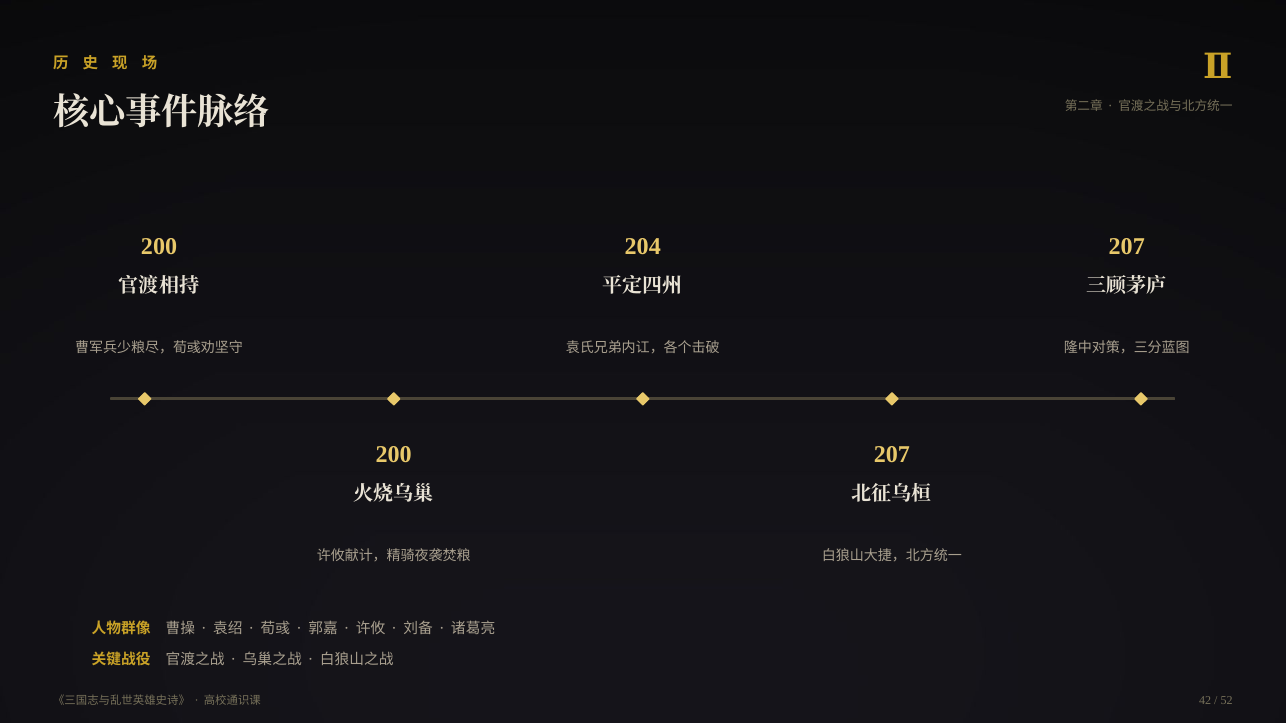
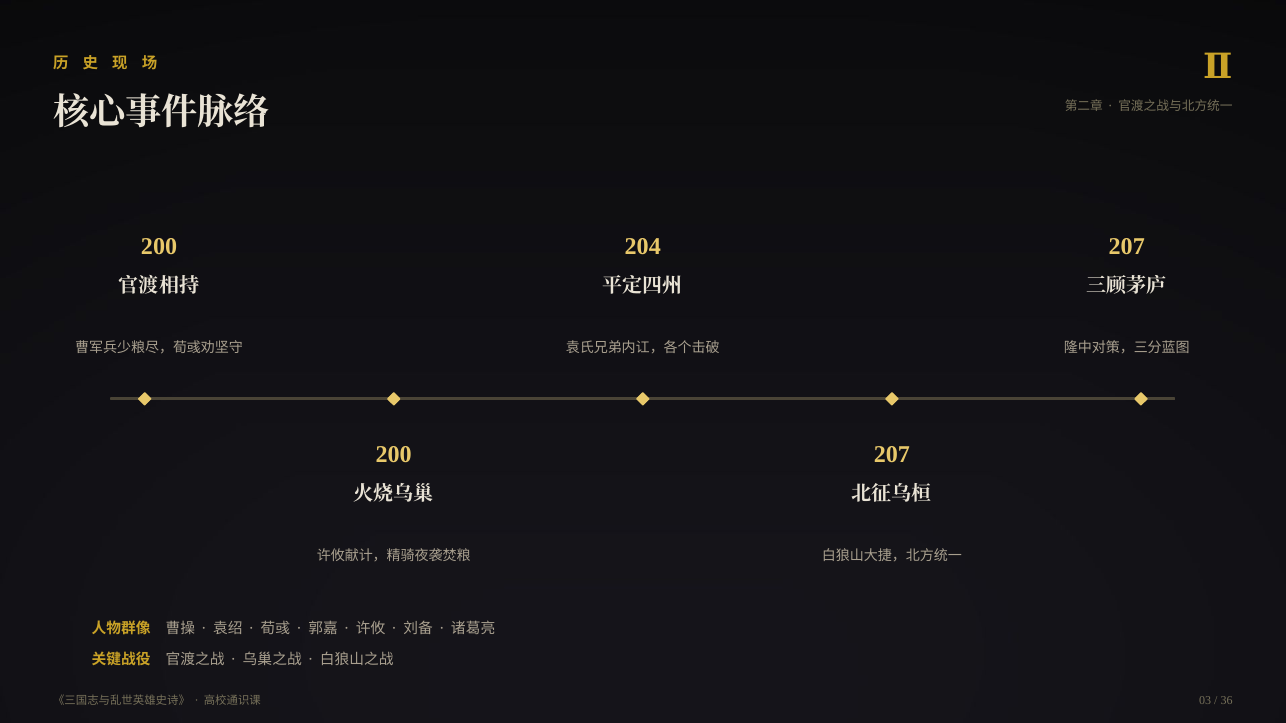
42: 42 -> 03 (1205, 701)
52: 52 -> 36 (1227, 701)
